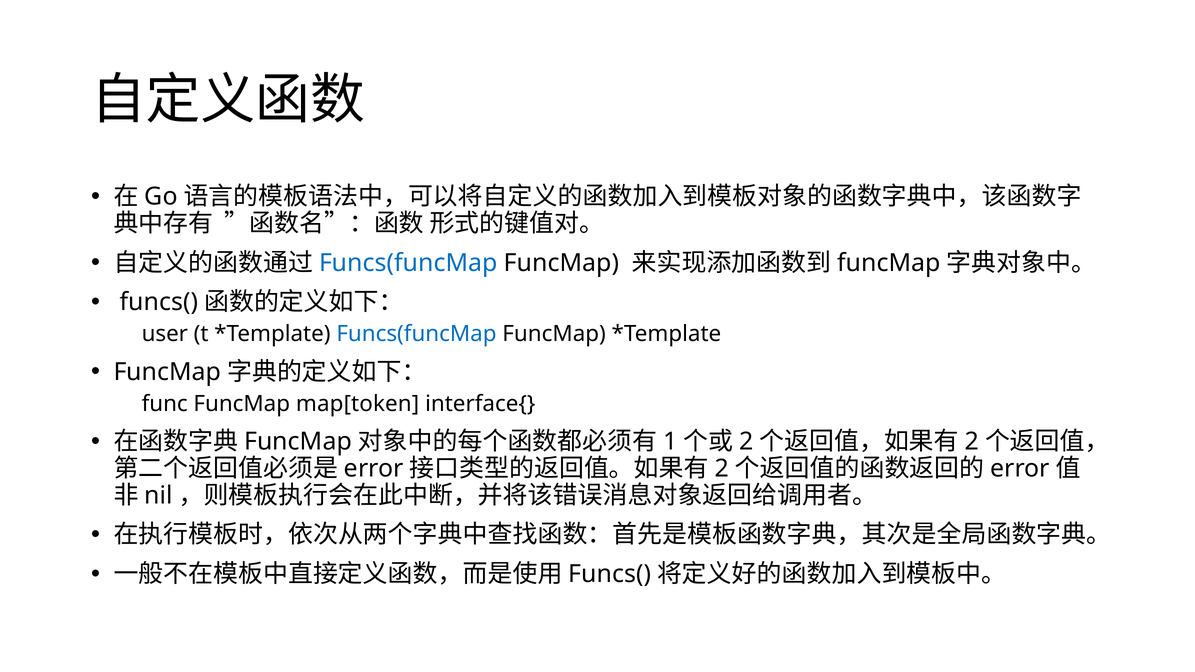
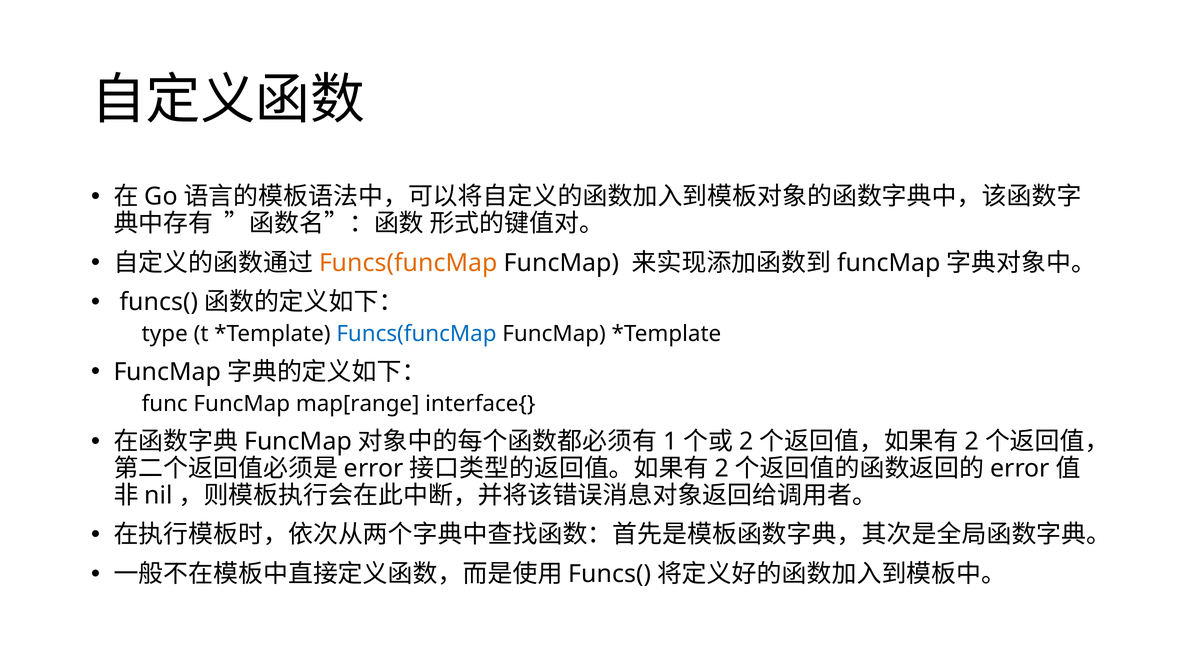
Funcs(funcMap colour: blue -> orange (408, 263)
user: user -> type (165, 334)
map[token: map[token -> map[range (358, 404)
